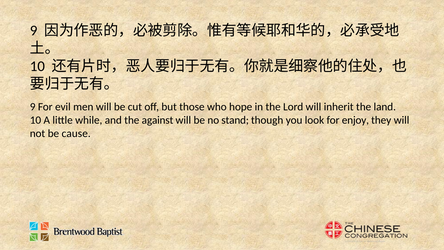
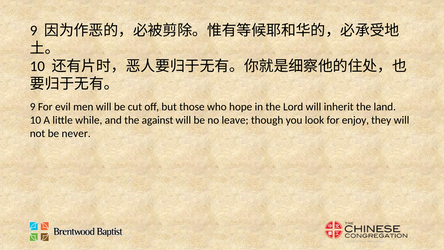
stand: stand -> leave (235, 120)
cause: cause -> never (76, 133)
